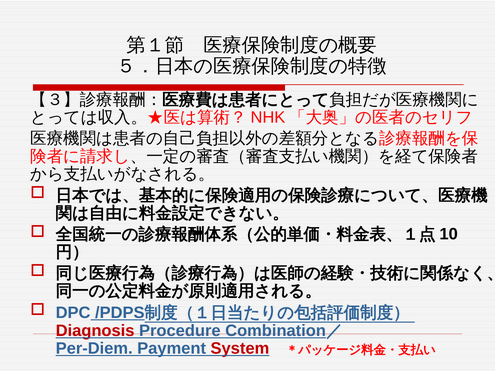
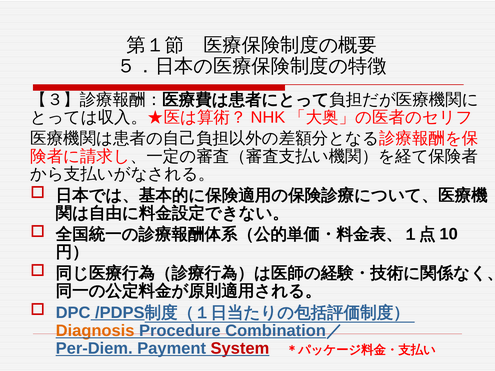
Diagnosis colour: red -> orange (95, 331)
